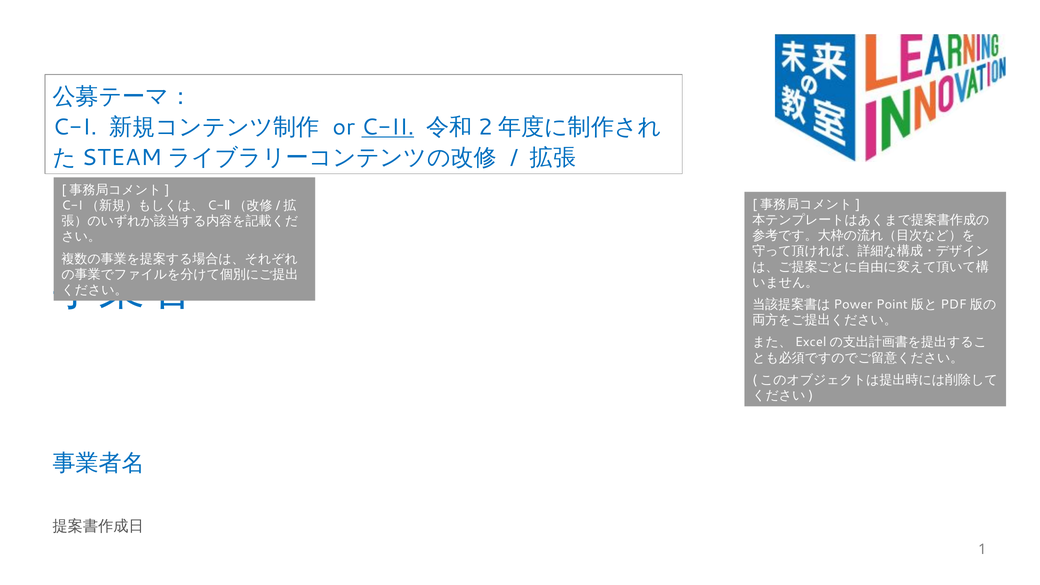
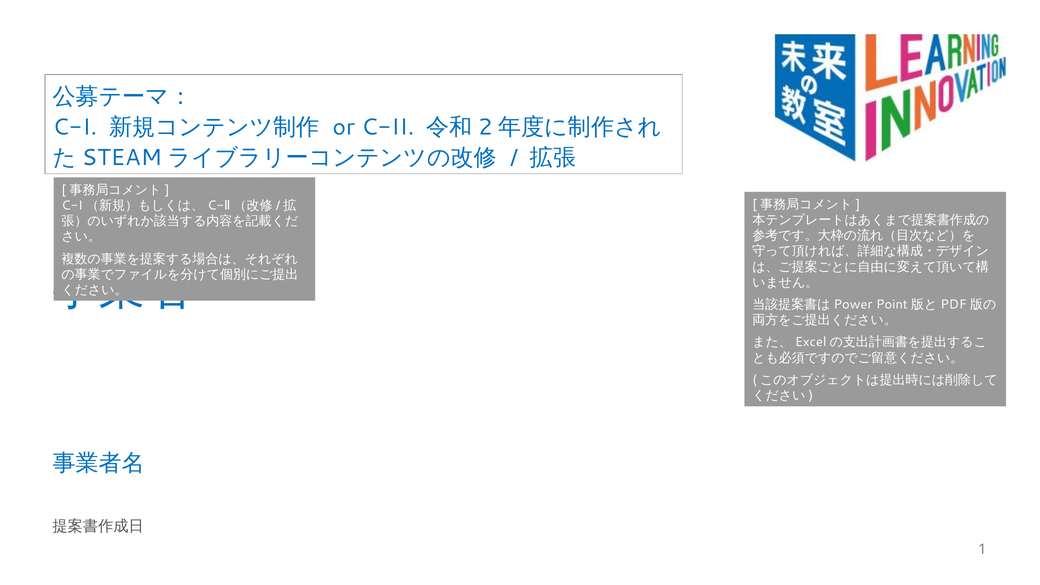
C-II underline: present -> none (388, 127)
